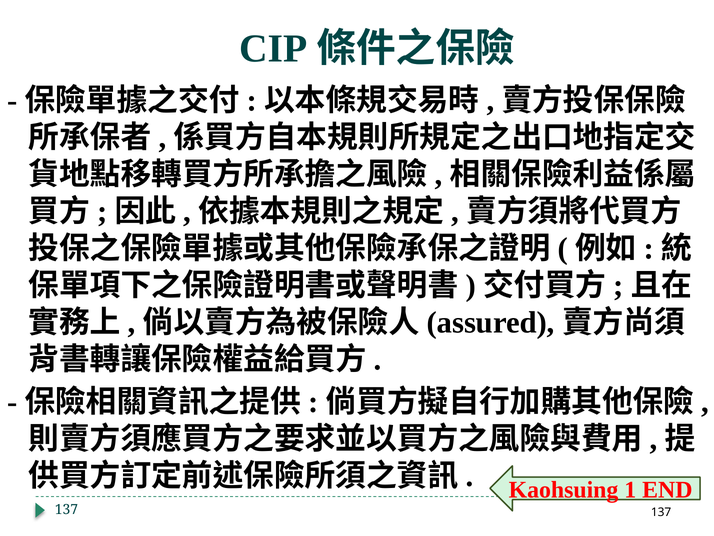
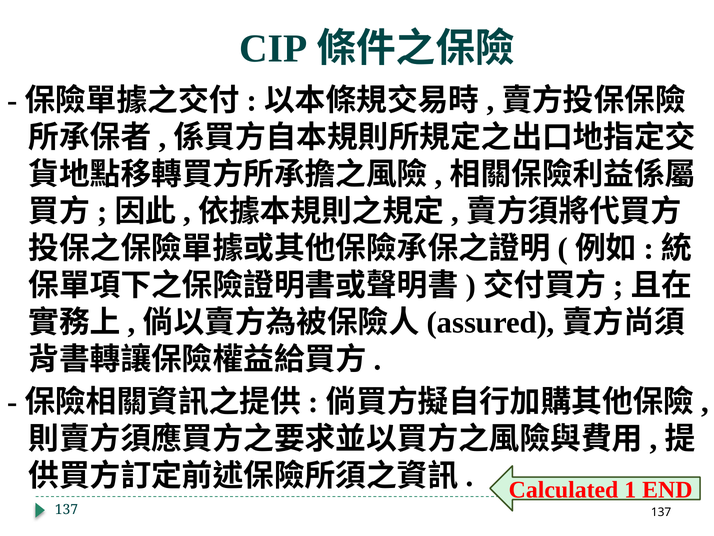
Kaohsuing: Kaohsuing -> Calculated (564, 490)
